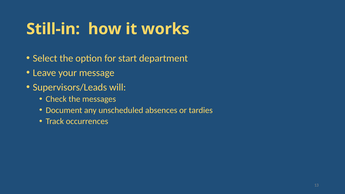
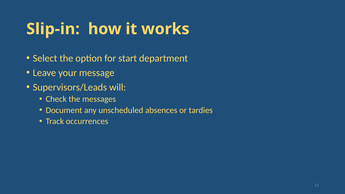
Still-in: Still-in -> Slip-in (53, 29)
